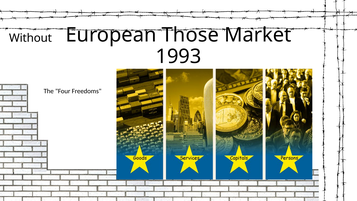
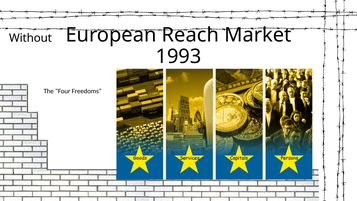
Those: Those -> Reach (190, 35)
